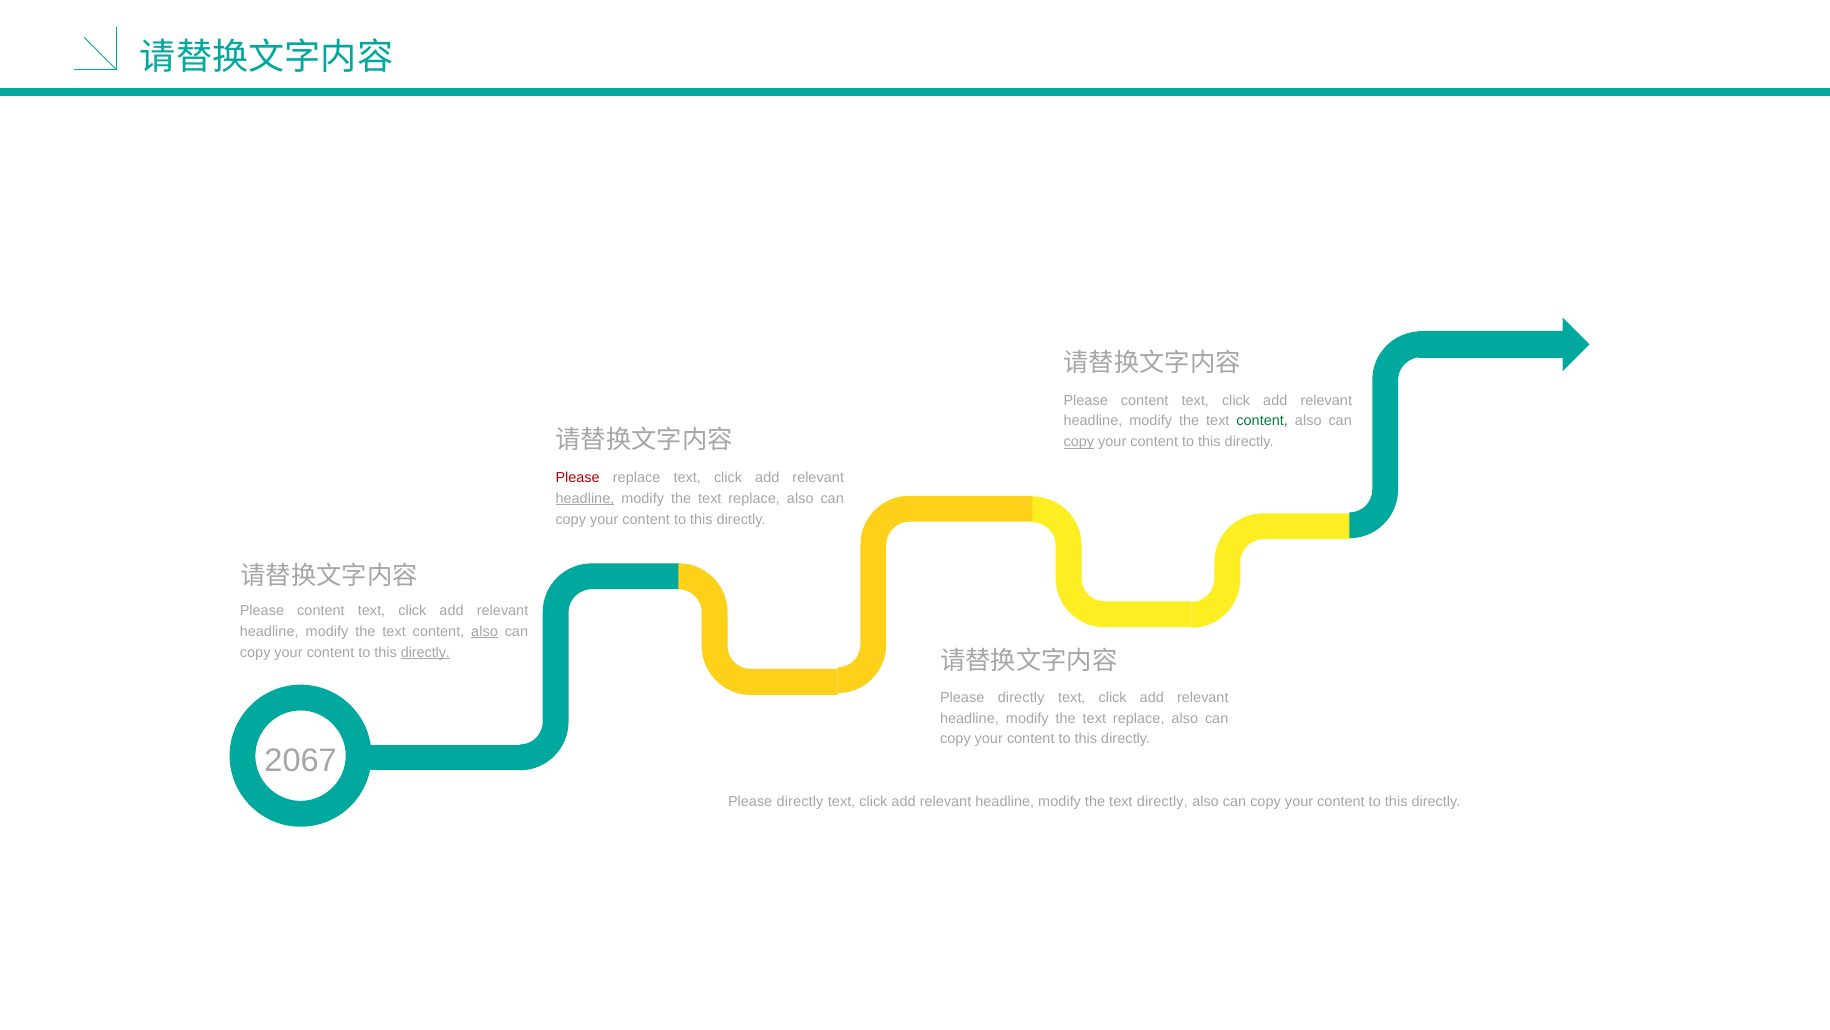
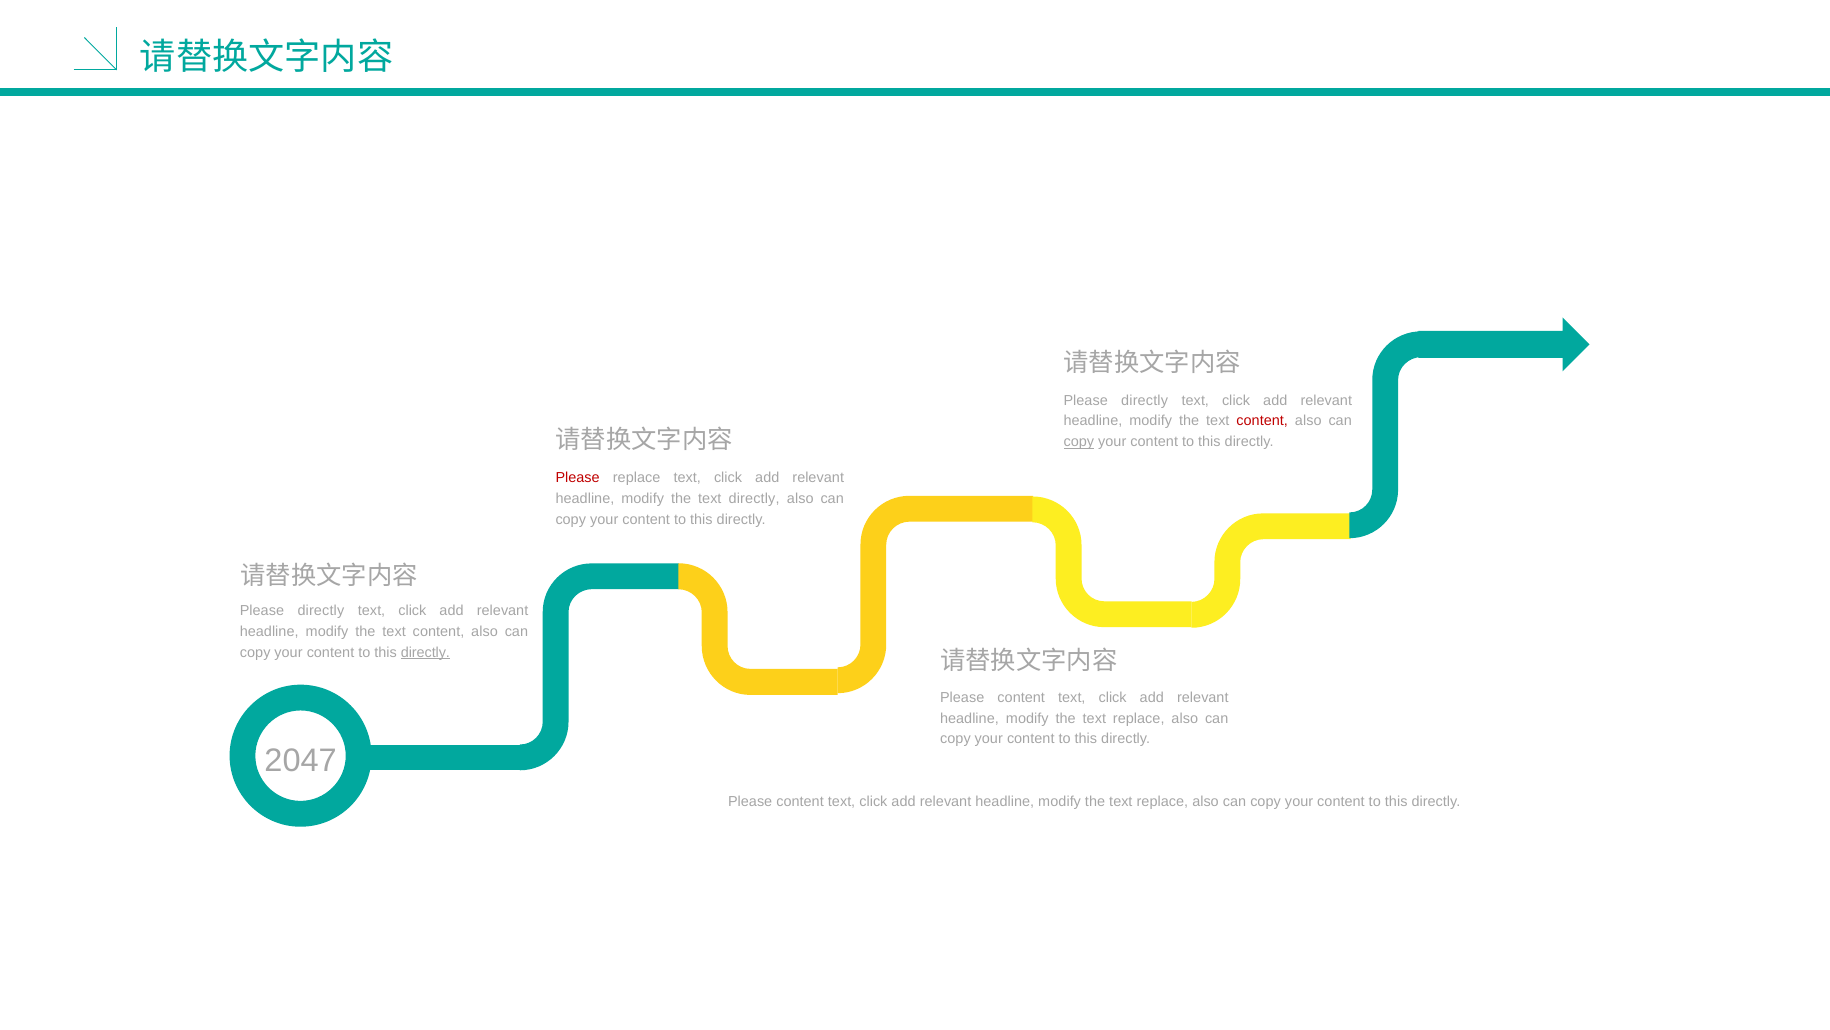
content: content -> directly (1145, 400)
content colour: green -> red (1262, 421)
headline underline: present -> none (585, 498)
replace: replace -> directly (754, 498)
content: content -> directly (321, 610)
also underline: present -> none (485, 631)
directly: directly -> content (1021, 697)
2067: 2067 -> 2047 (301, 760)
directly: directly -> content (800, 801)
directly: directly -> replace (1162, 801)
